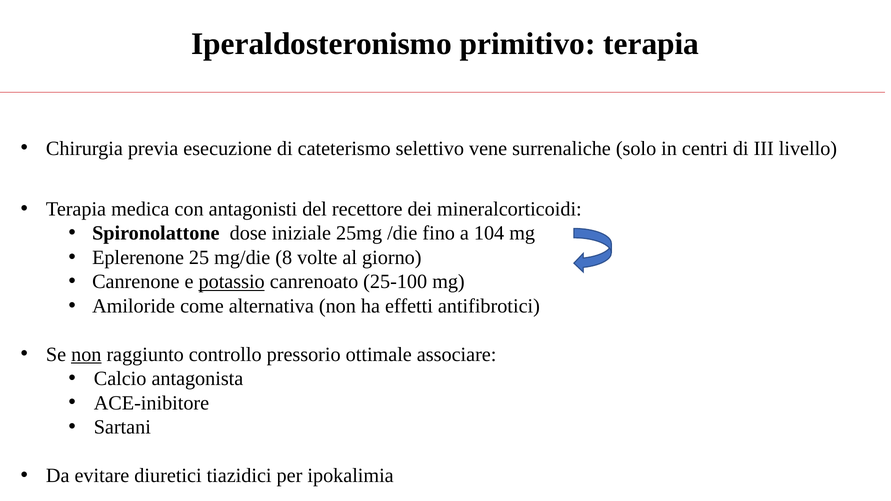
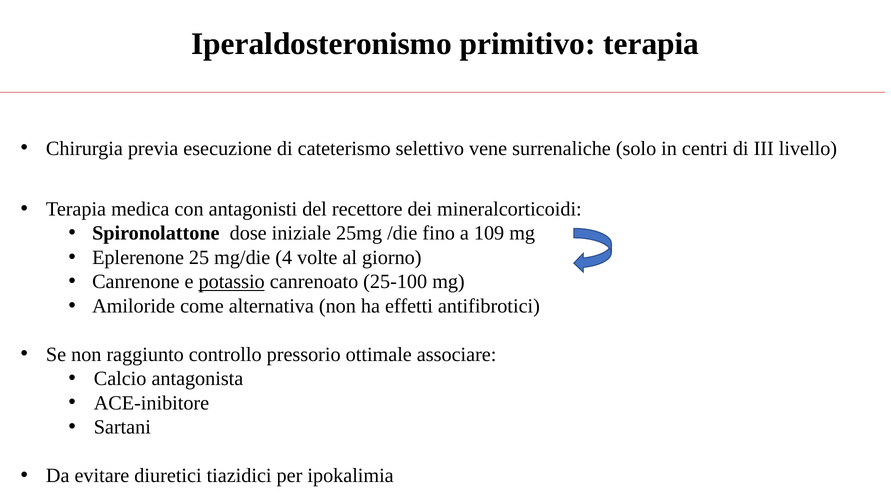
104: 104 -> 109 (489, 233)
8: 8 -> 4 (284, 258)
non underline: present -> none (86, 355)
